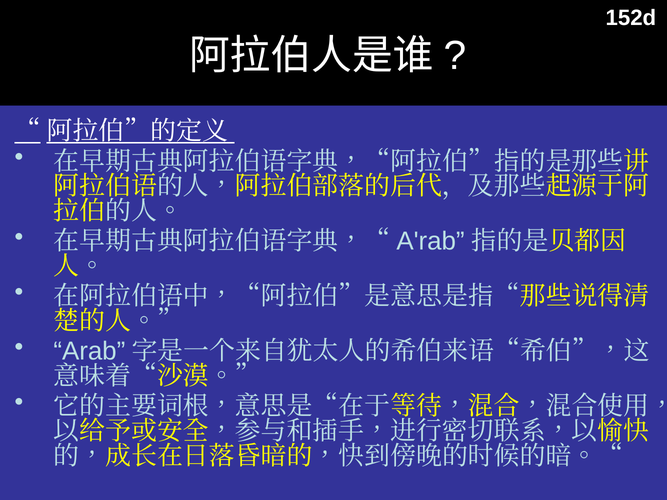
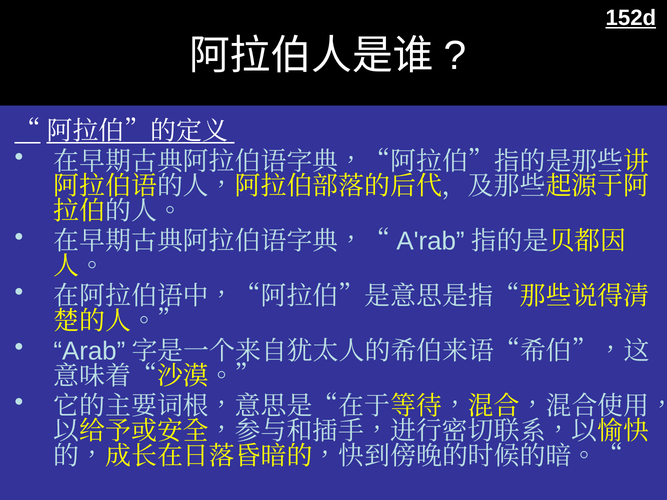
152d underline: none -> present (631, 18)
